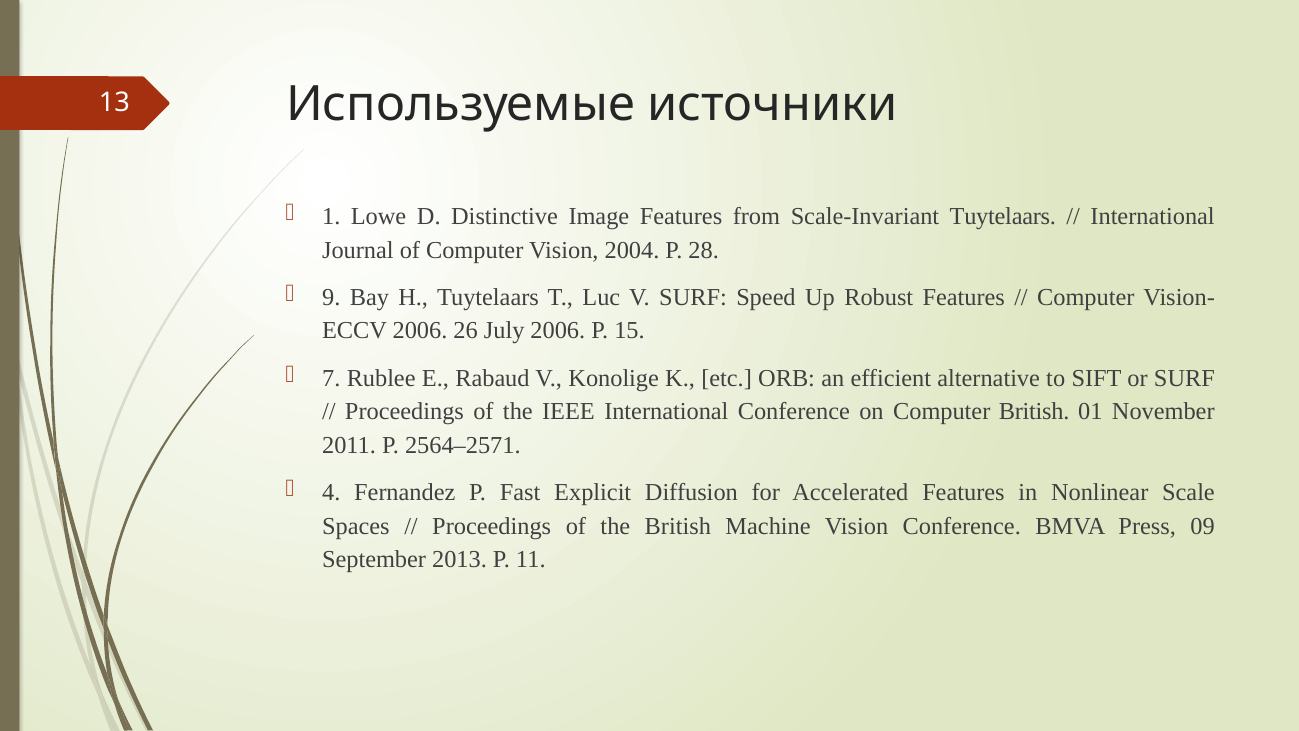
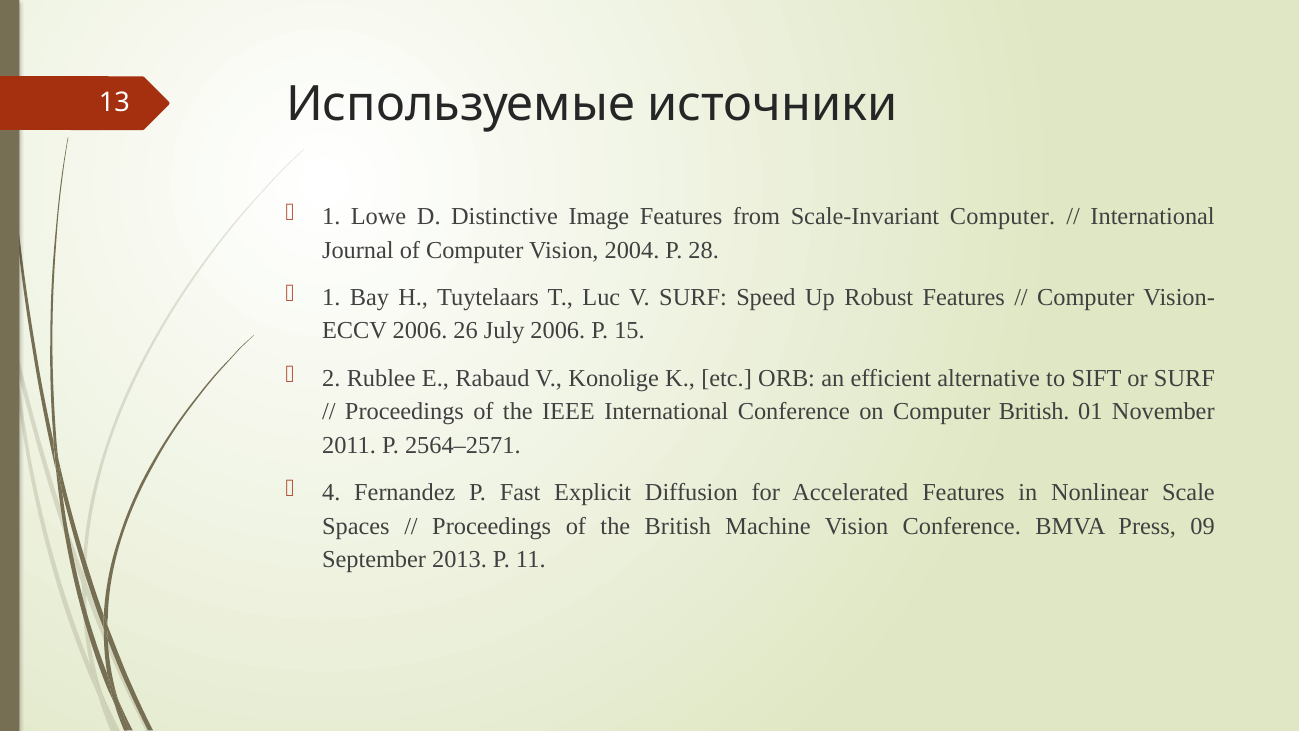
Scale-Invariant Tuytelaars: Tuytelaars -> Computer (1003, 216)
9: 9 -> 1 (331, 297)
7: 7 -> 2 (331, 378)
